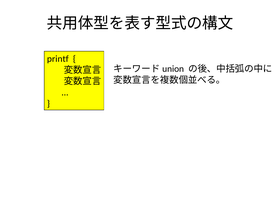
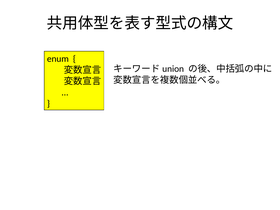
printf: printf -> enum (58, 59)
